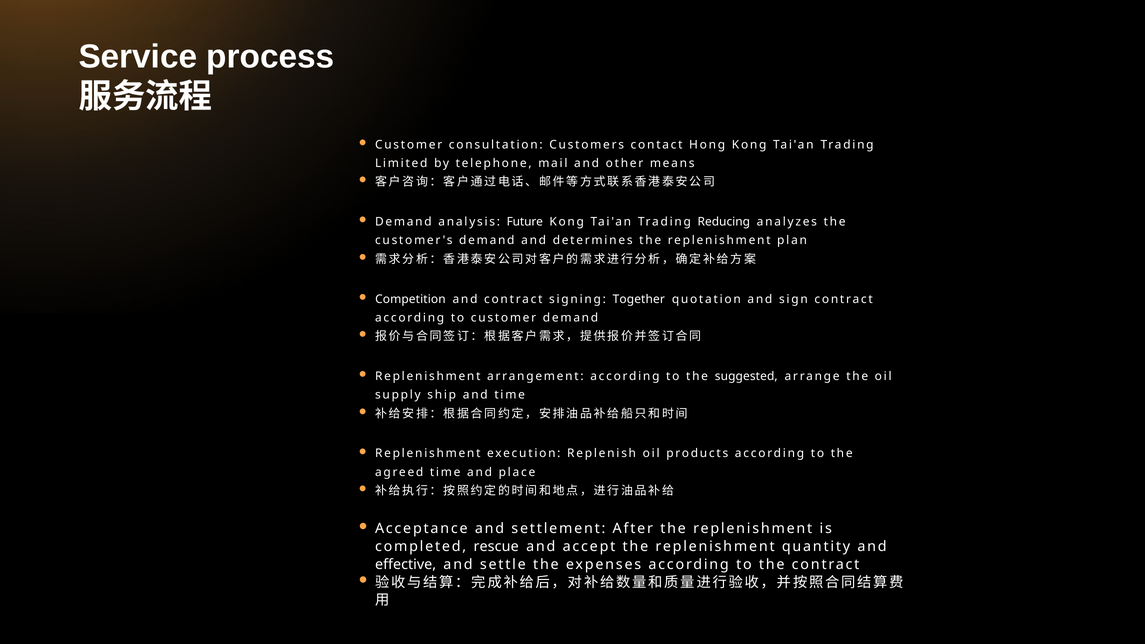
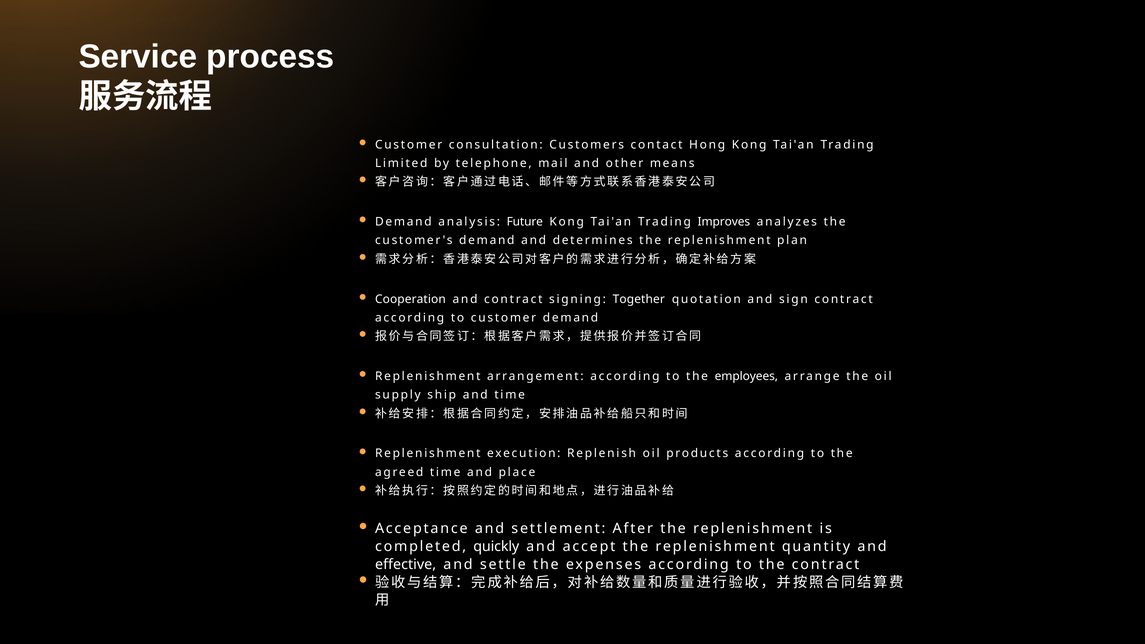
Reducing: Reducing -> Improves (724, 222)
Competition: Competition -> Cooperation (410, 299)
suggested: suggested -> employees (746, 376)
rescue: rescue -> quickly (496, 547)
